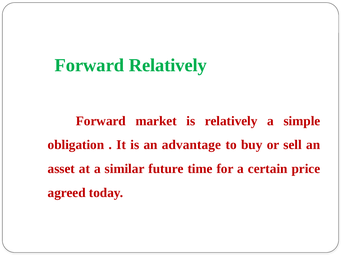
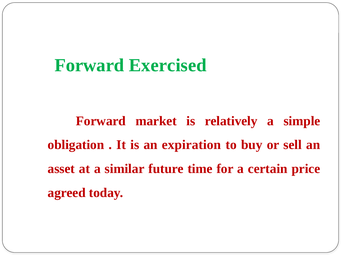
Forward Relatively: Relatively -> Exercised (168, 65)
advantage: advantage -> expiration (192, 145)
